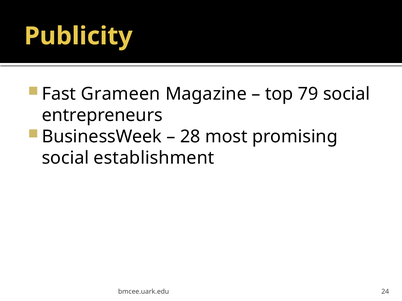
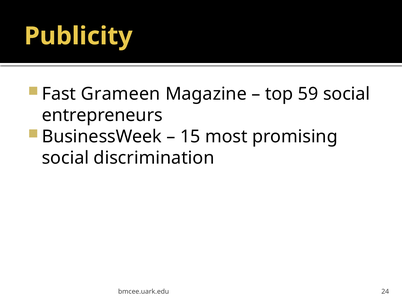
79: 79 -> 59 (308, 94)
28: 28 -> 15 (190, 137)
establishment: establishment -> discrimination (154, 158)
